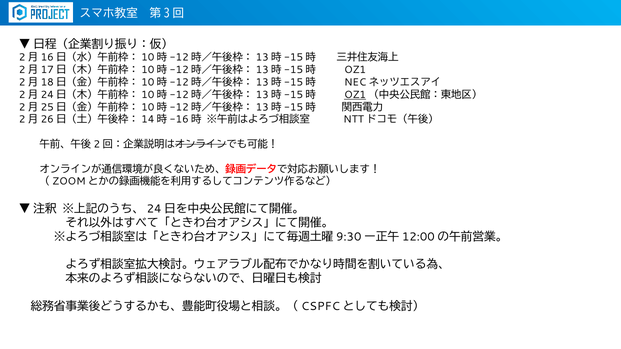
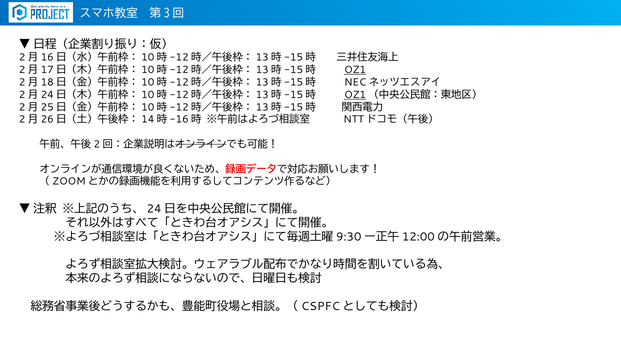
OZ1 underline: none -> present (355, 70)
